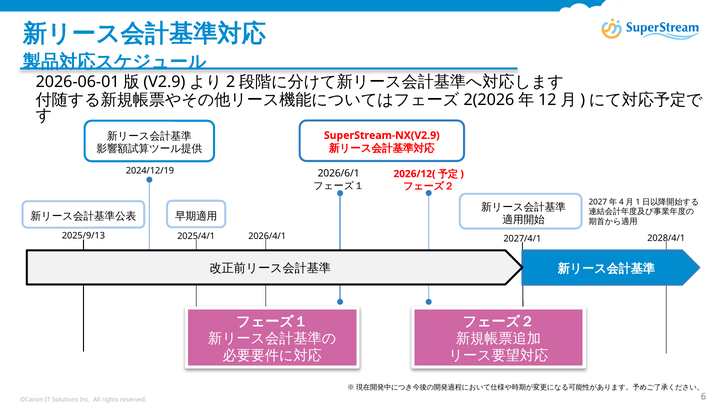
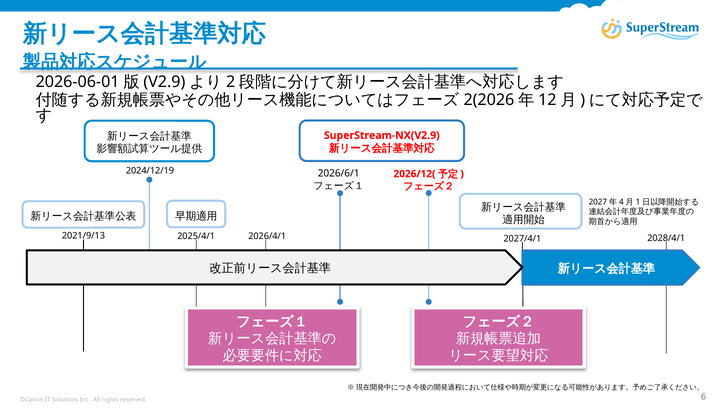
2025/9/13: 2025/9/13 -> 2021/9/13 (83, 236)
